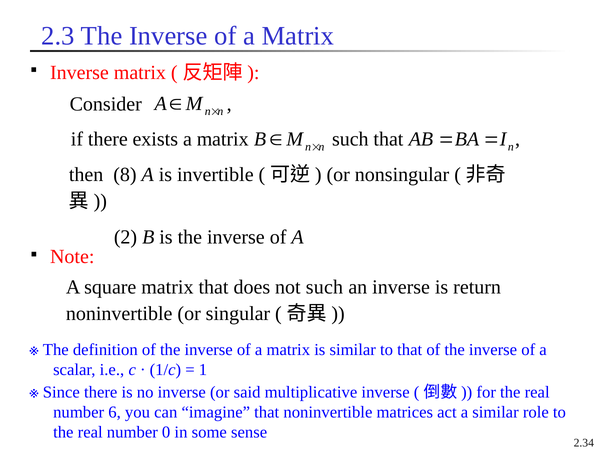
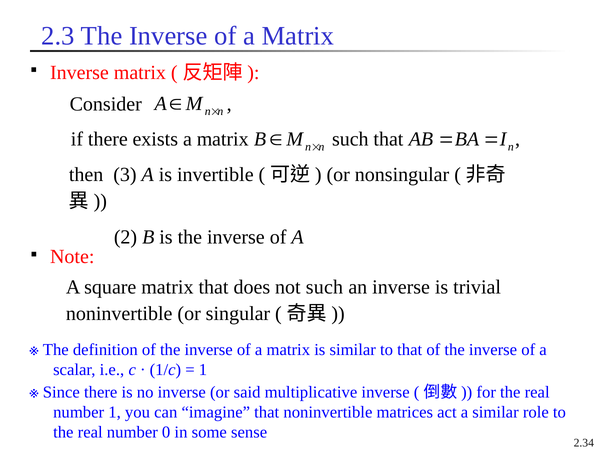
8: 8 -> 3 (125, 175)
return: return -> trivial (477, 287)
number 6: 6 -> 1 (115, 412)
